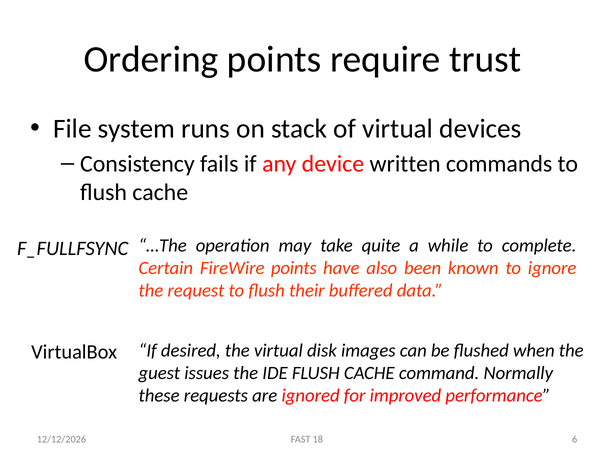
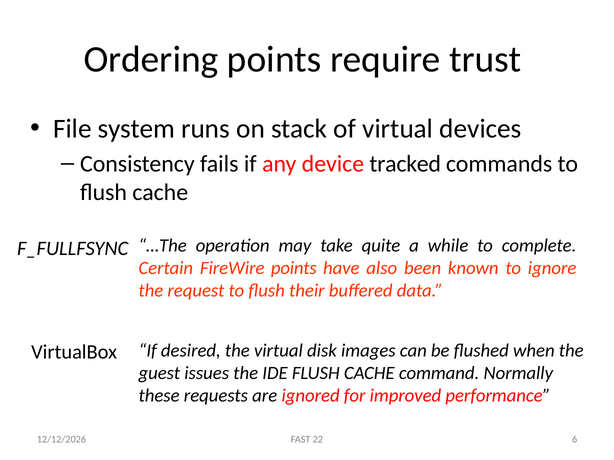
written: written -> tracked (405, 164)
18: 18 -> 22 (318, 440)
